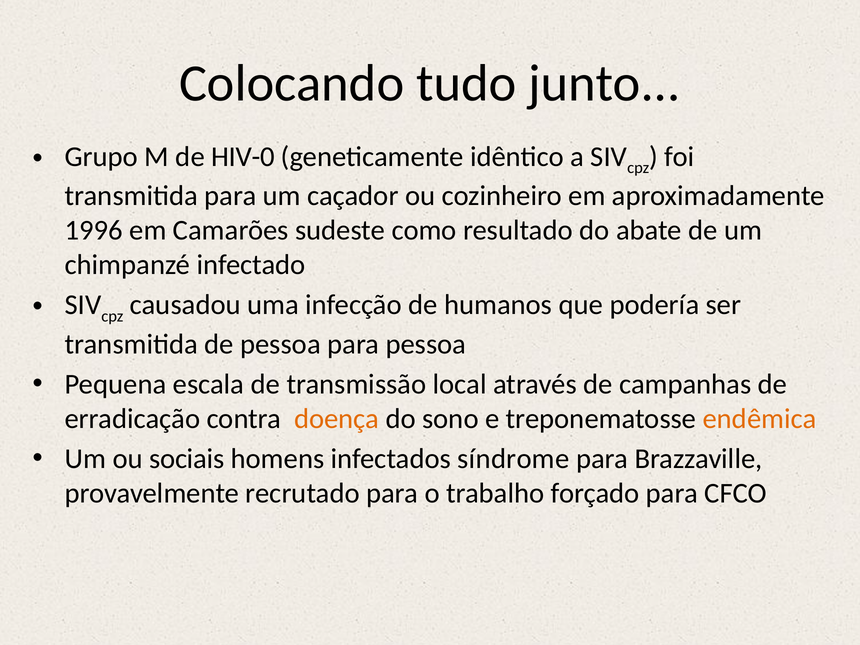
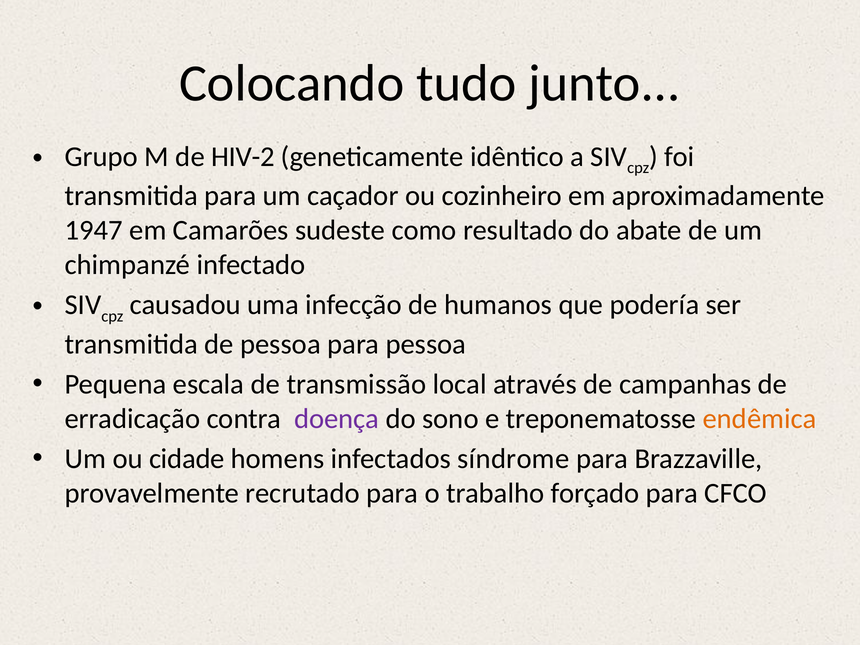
HIV-0: HIV-0 -> HIV-2 (243, 157)
1996: 1996 -> 1947 (94, 230)
doença colour: orange -> purple (337, 419)
sociais: sociais -> cidade (187, 459)
